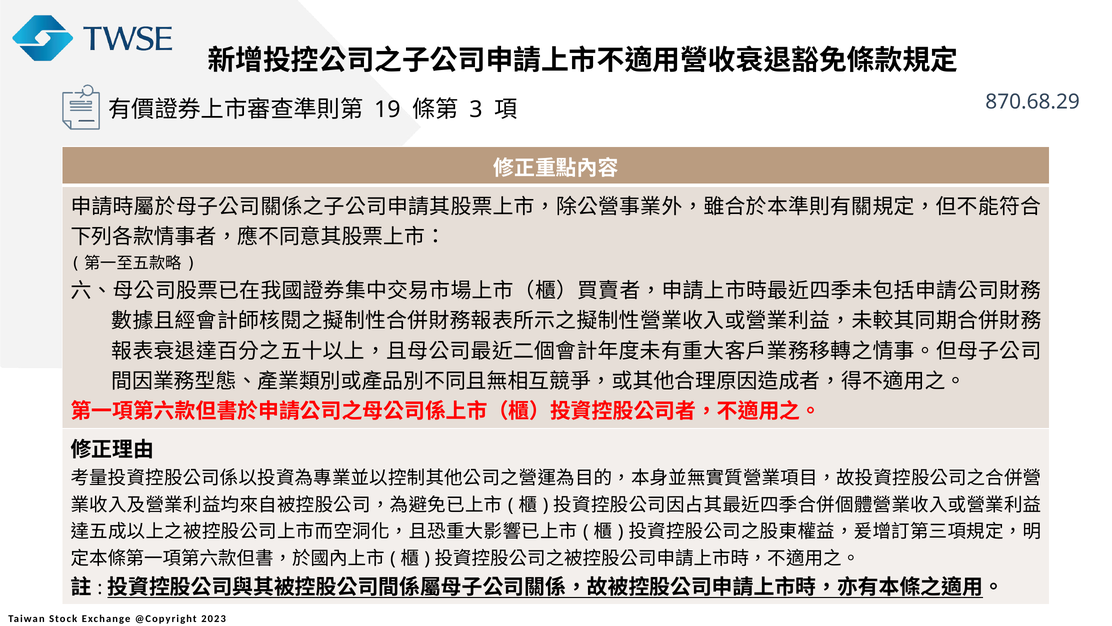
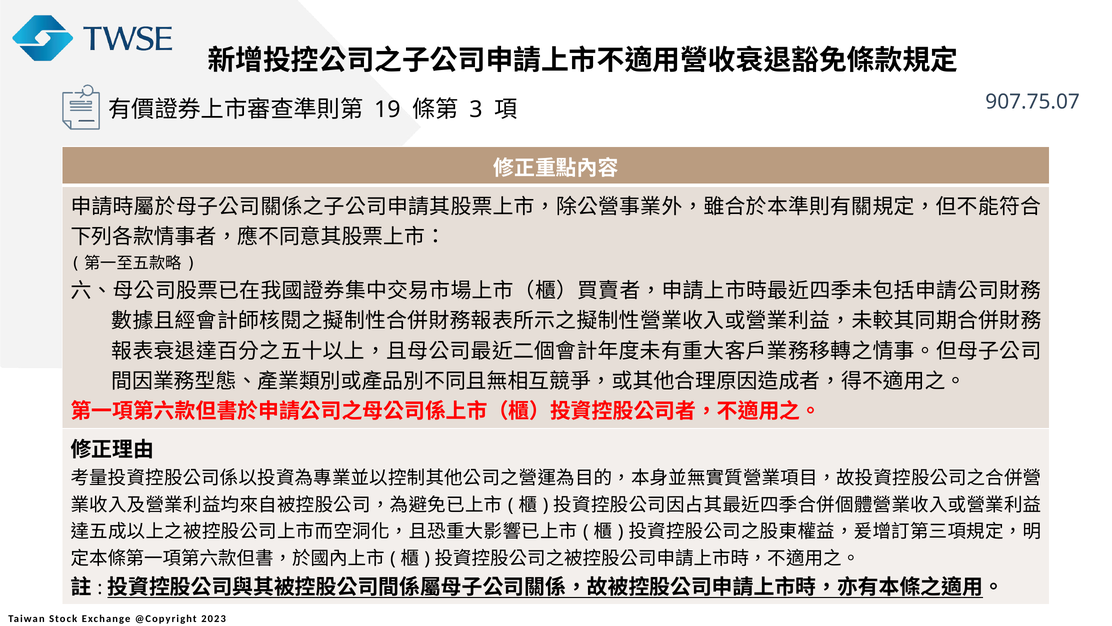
870.68.29: 870.68.29 -> 907.75.07 (1033, 102)
